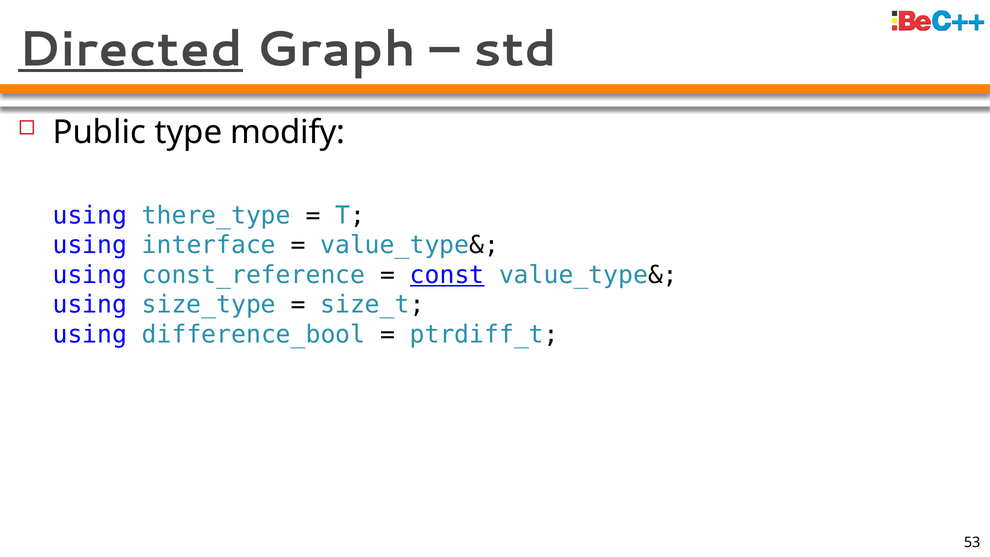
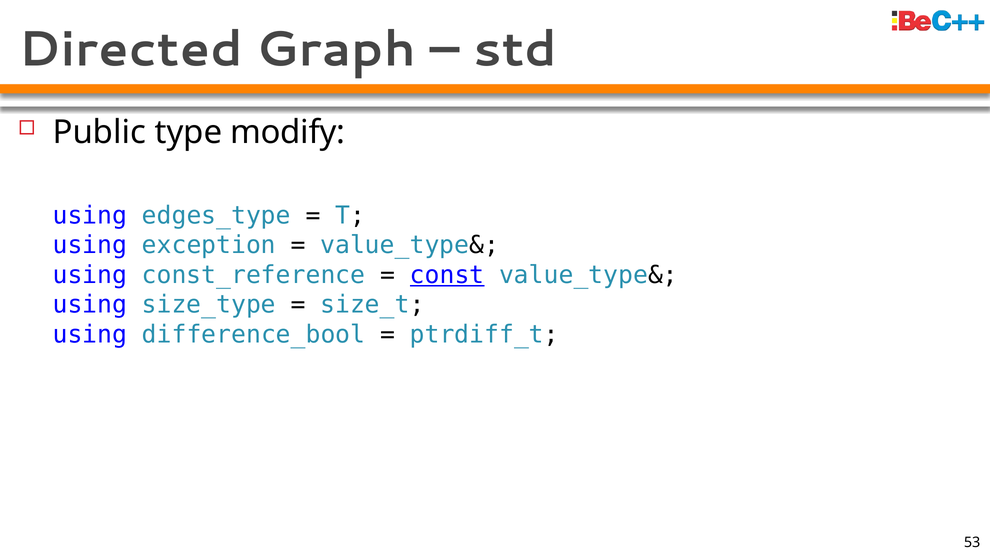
Directed underline: present -> none (130, 49)
there_type: there_type -> edges_type (216, 215)
interface: interface -> exception (209, 245)
